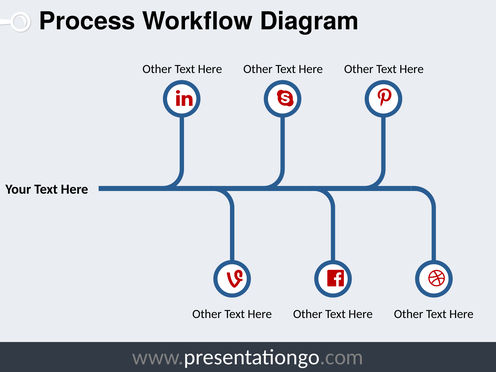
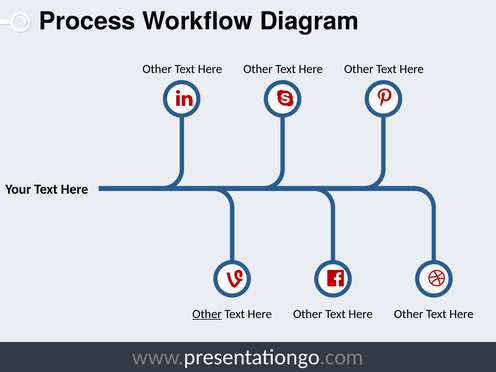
Other underline: none -> present (207, 314)
